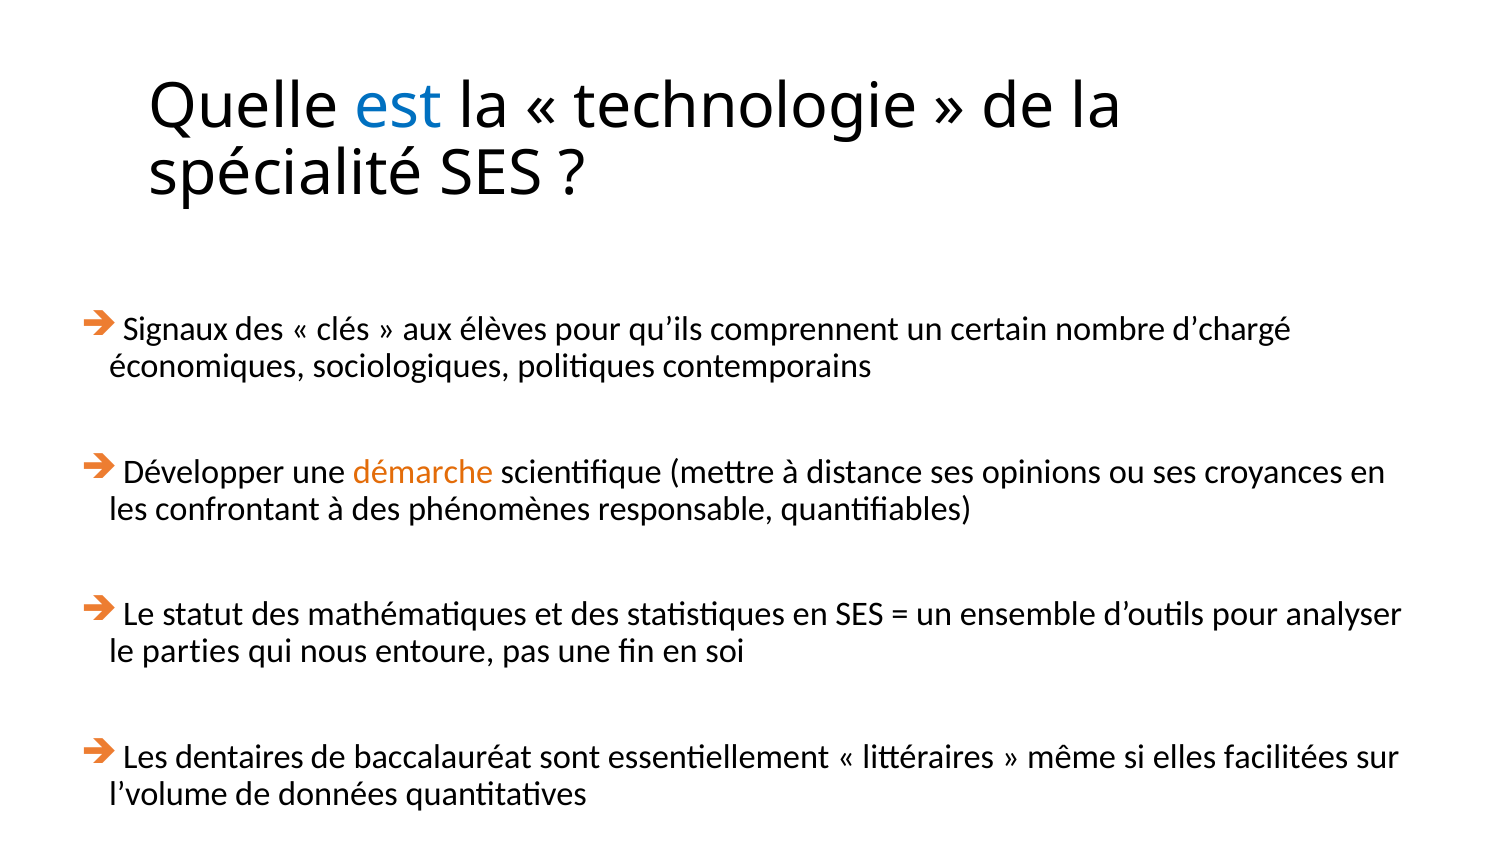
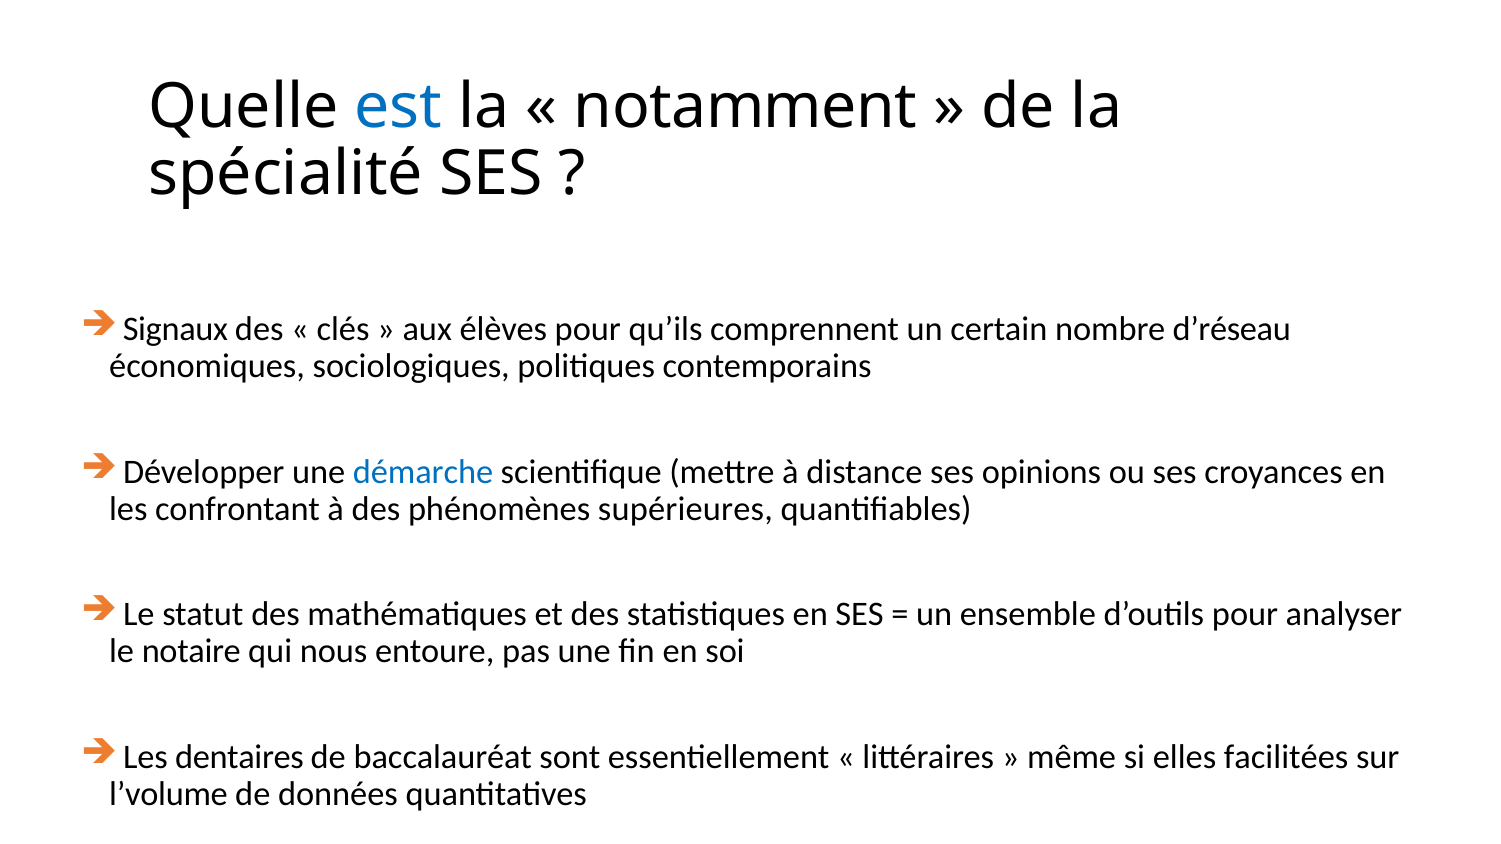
technologie: technologie -> notamment (746, 106)
d’chargé: d’chargé -> d’réseau (1232, 330)
démarche colour: orange -> blue (423, 472)
responsable: responsable -> supérieures (685, 509)
parties: parties -> notaire (191, 652)
